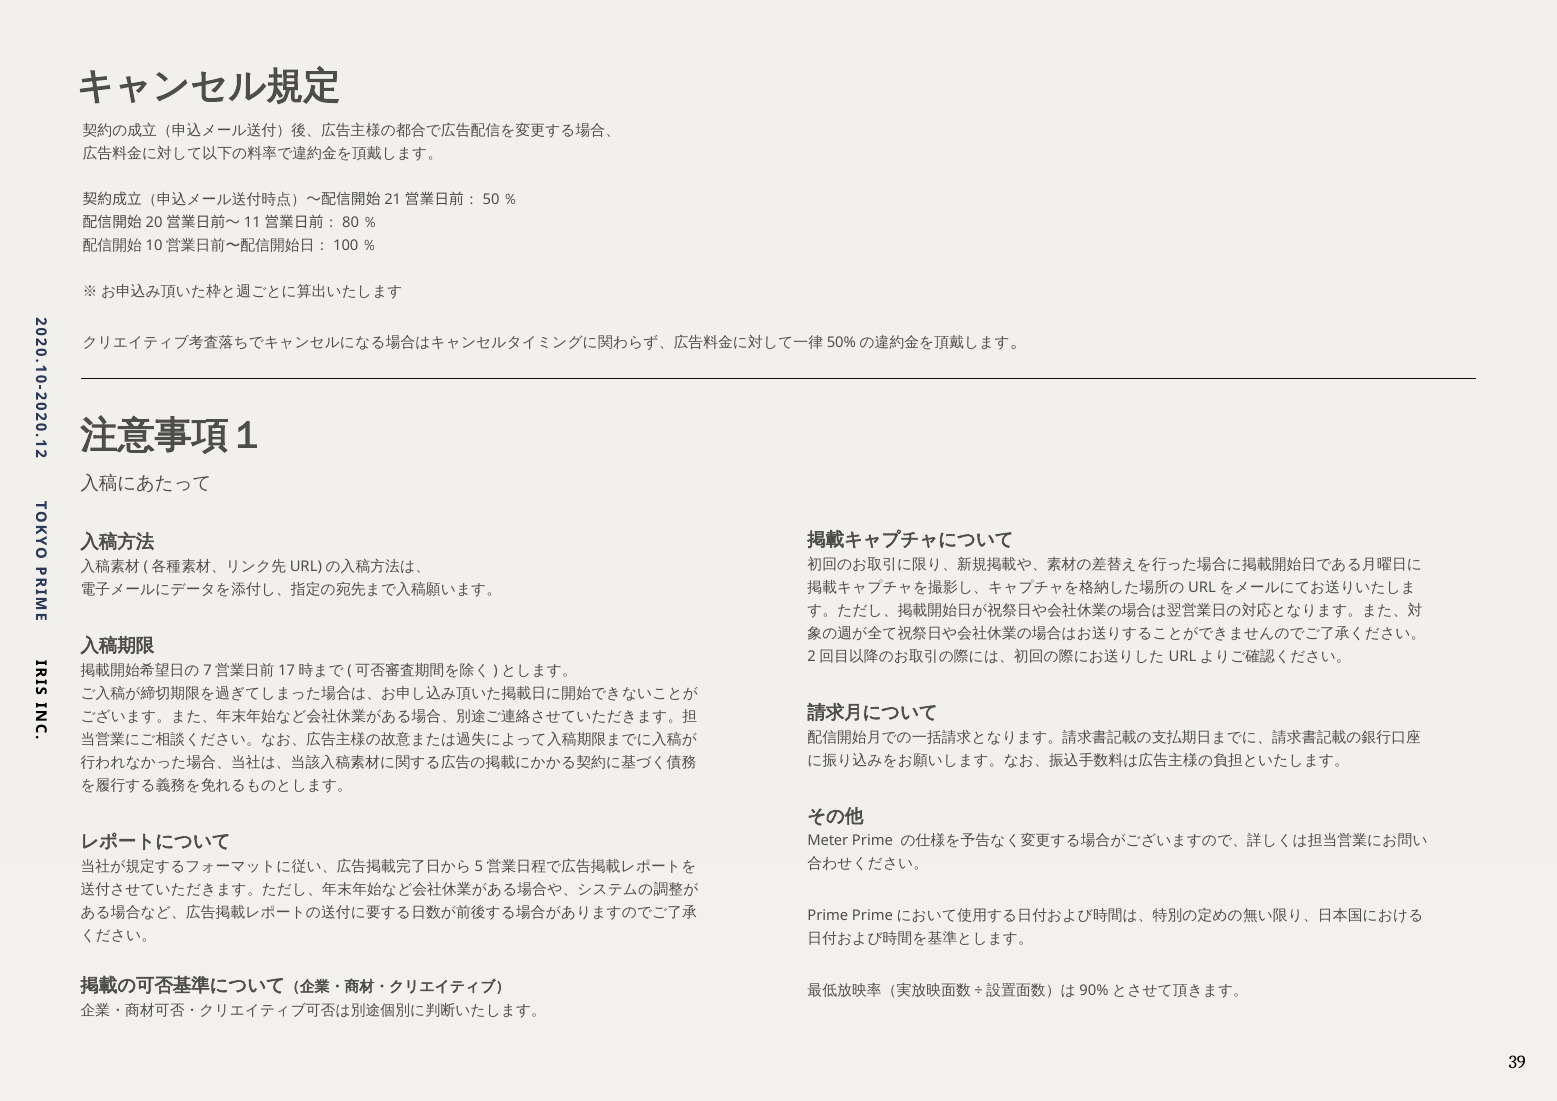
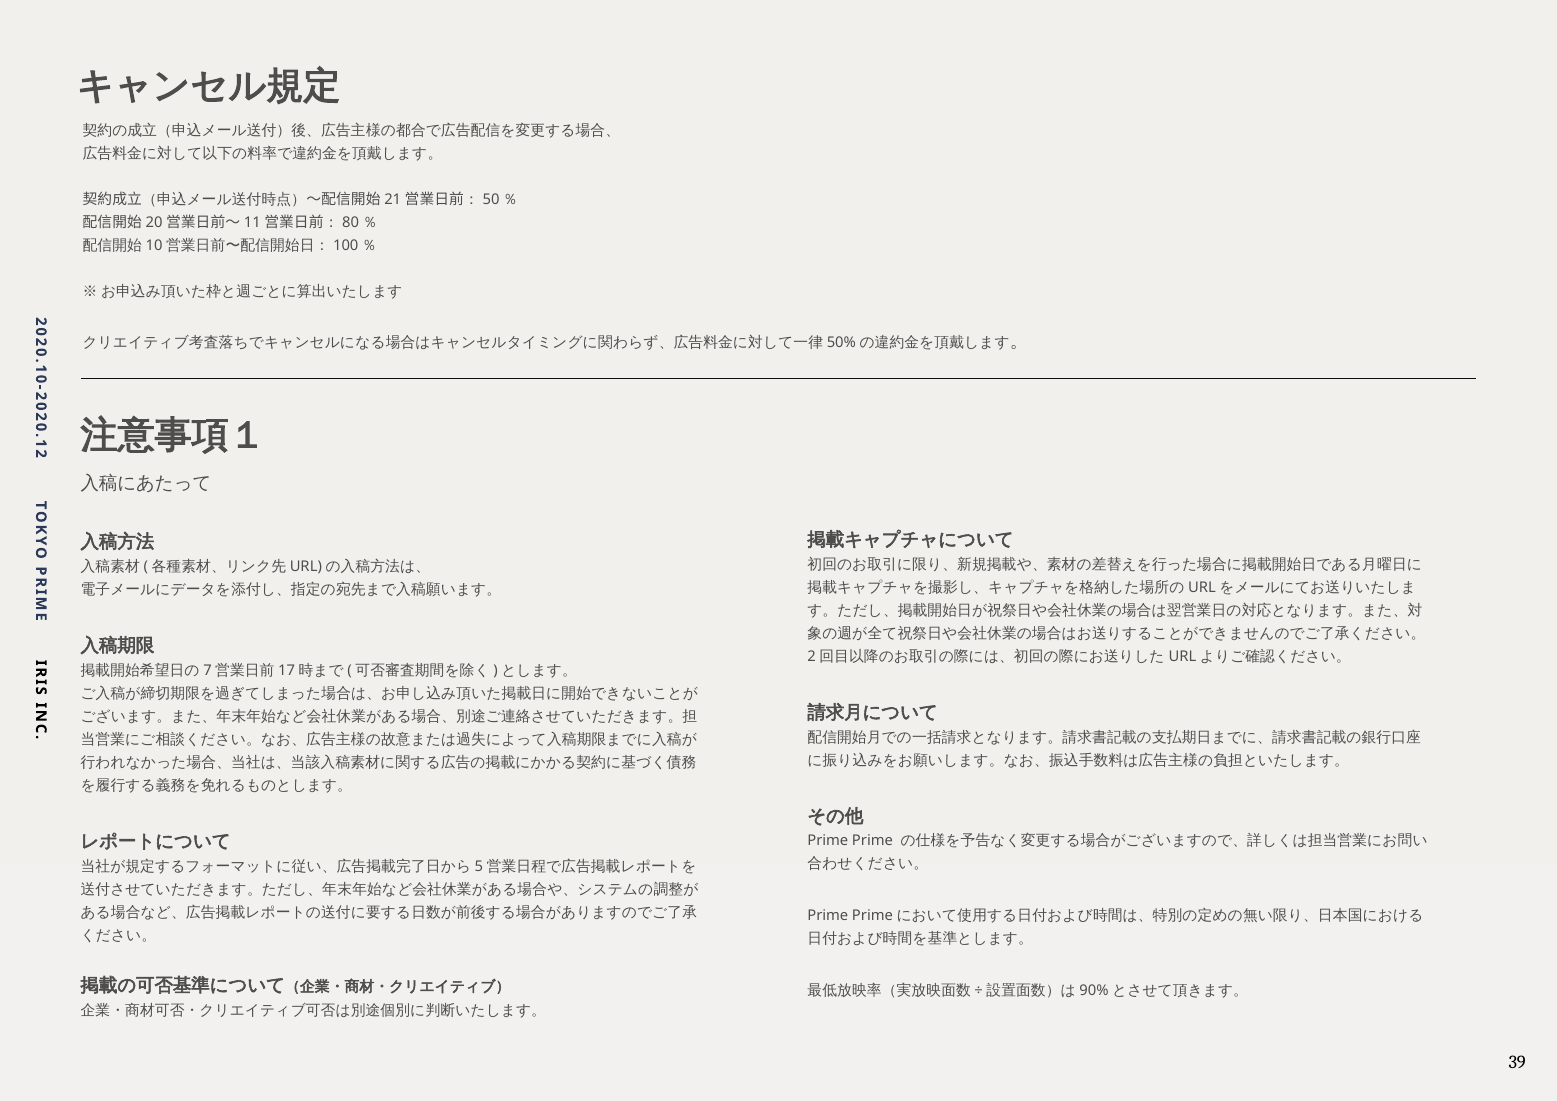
Meter: Meter -> Prime (828, 841)
